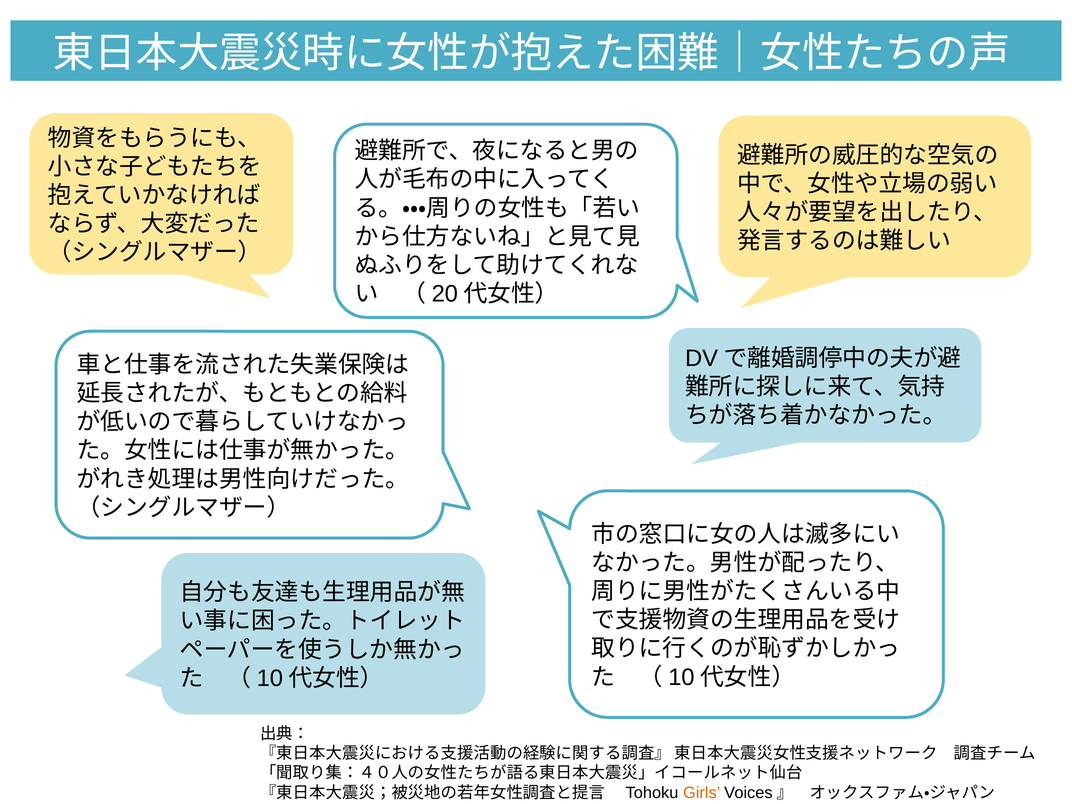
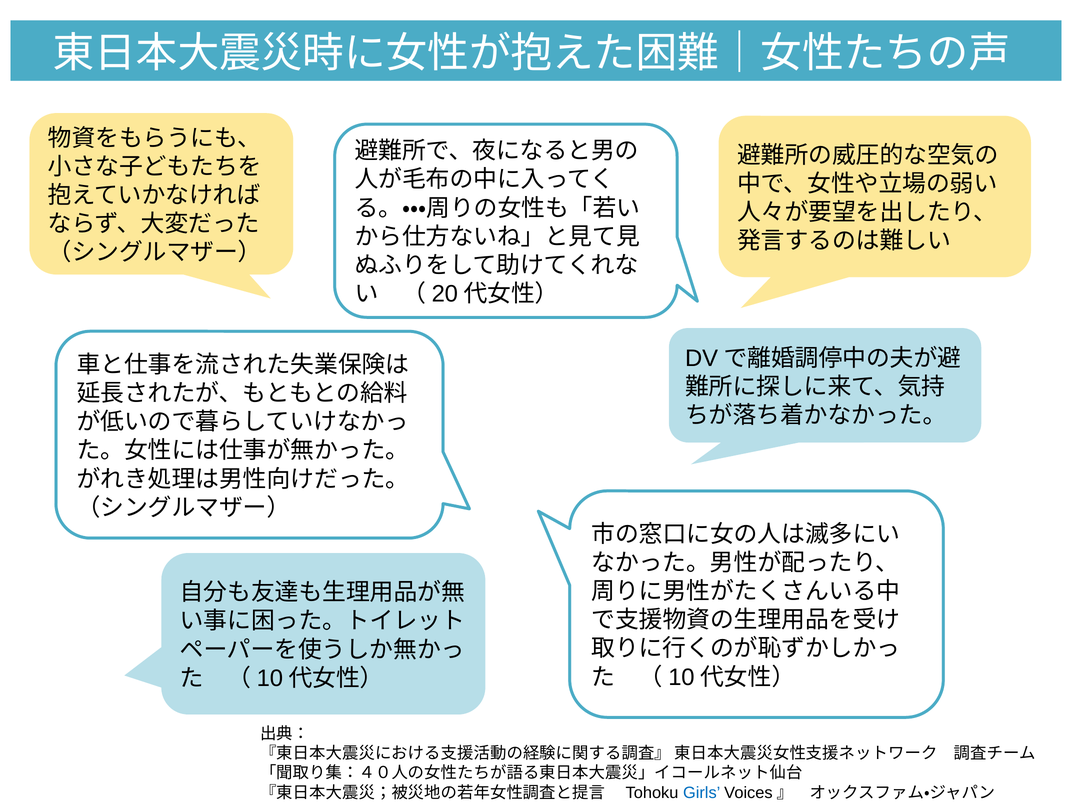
Girls colour: orange -> blue (702, 793)
